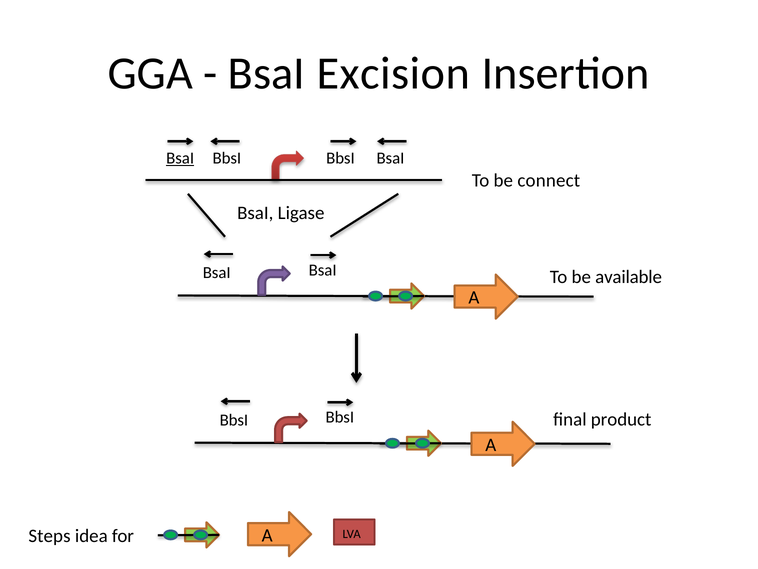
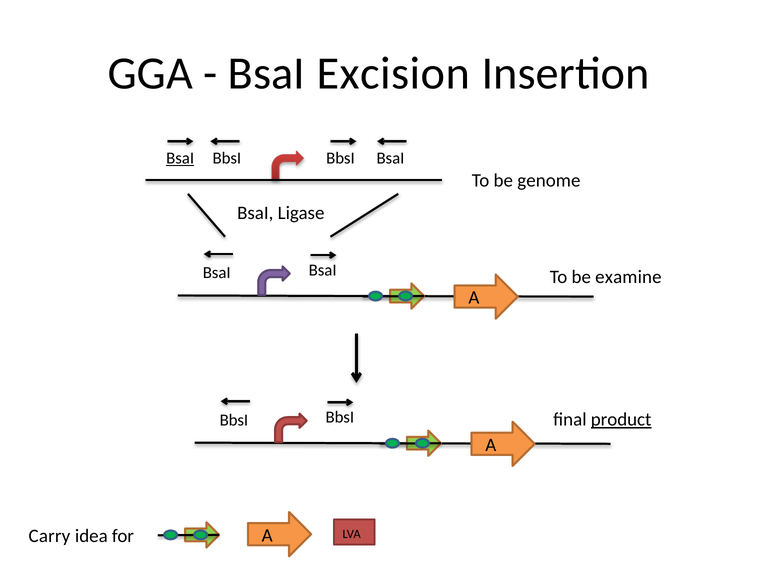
connect: connect -> genome (549, 180)
available: available -> examine (628, 277)
product underline: none -> present (621, 419)
Steps: Steps -> Carry (49, 535)
